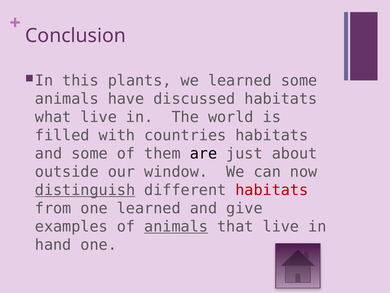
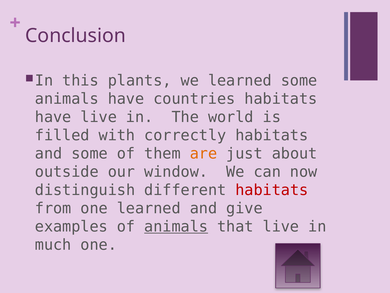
discussed: discussed -> countries (194, 99)
what: what -> have (53, 117)
countries: countries -> correctly (185, 135)
are colour: black -> orange (203, 153)
distinguish underline: present -> none (85, 190)
hand: hand -> much (53, 244)
